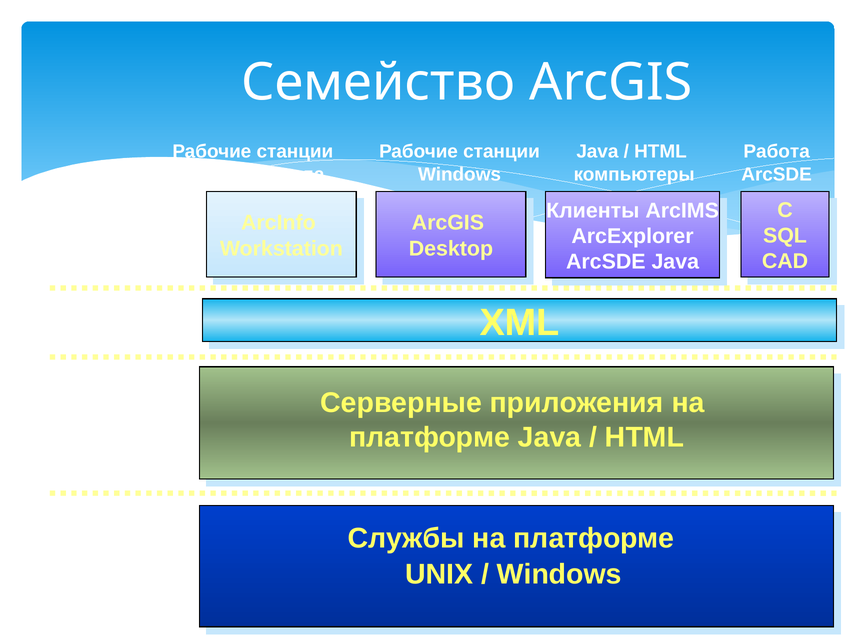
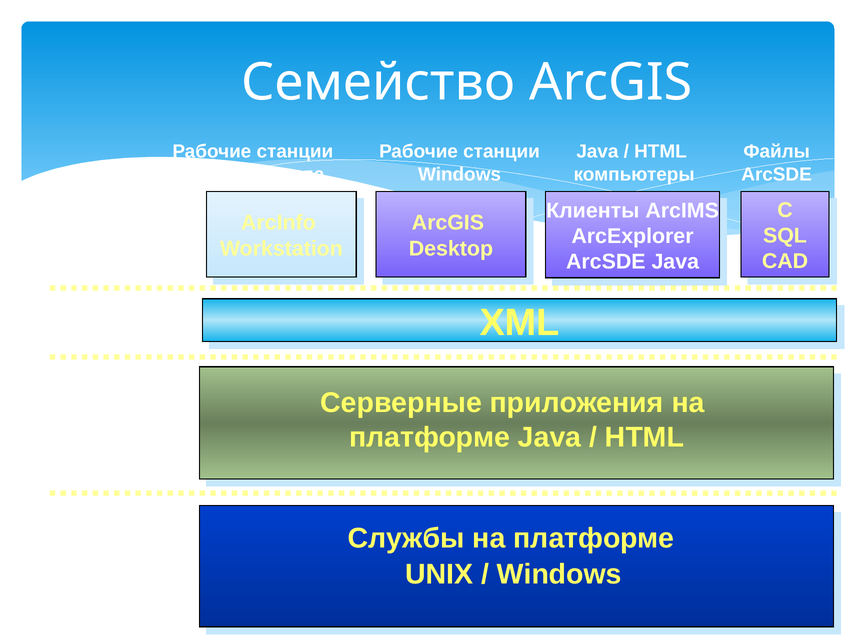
Работа: Работа -> Файлы (777, 152)
